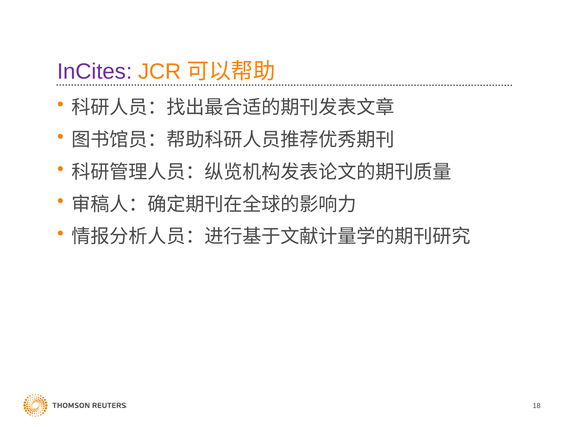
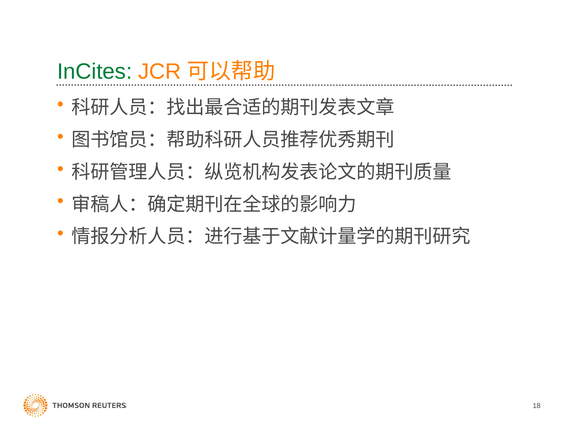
InCites colour: purple -> green (95, 72)
